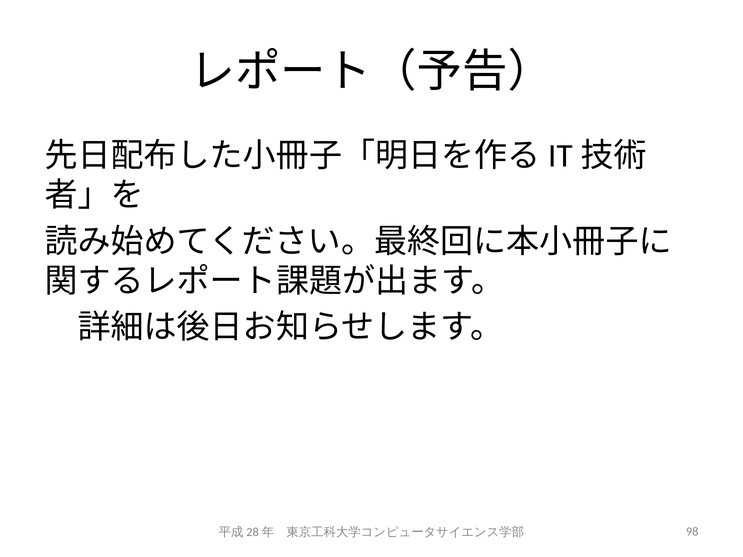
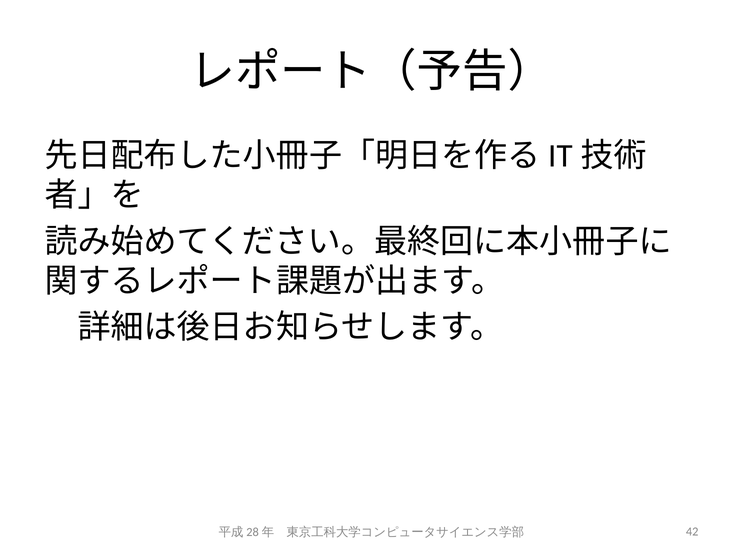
98: 98 -> 42 (692, 532)
